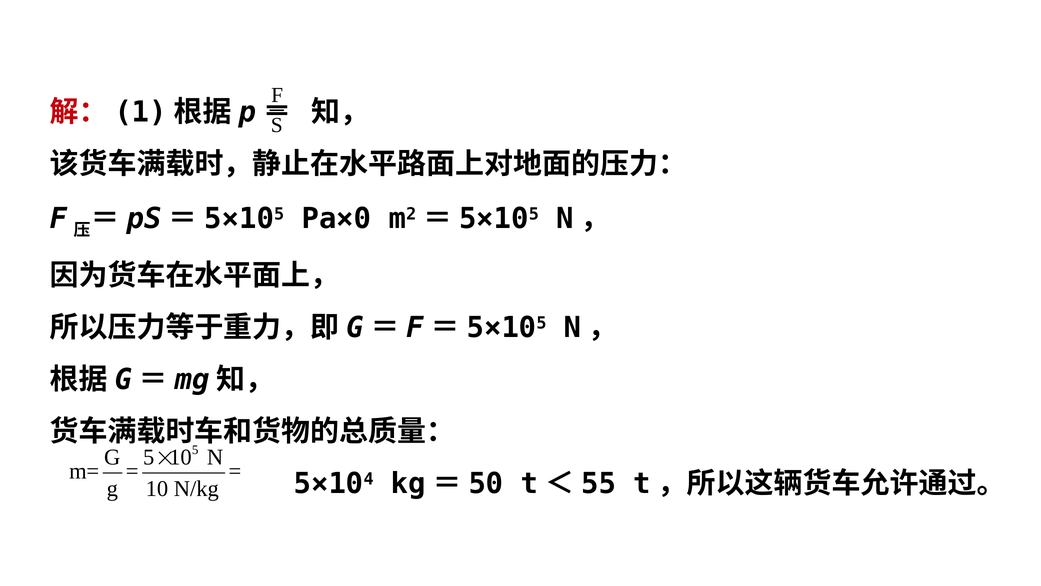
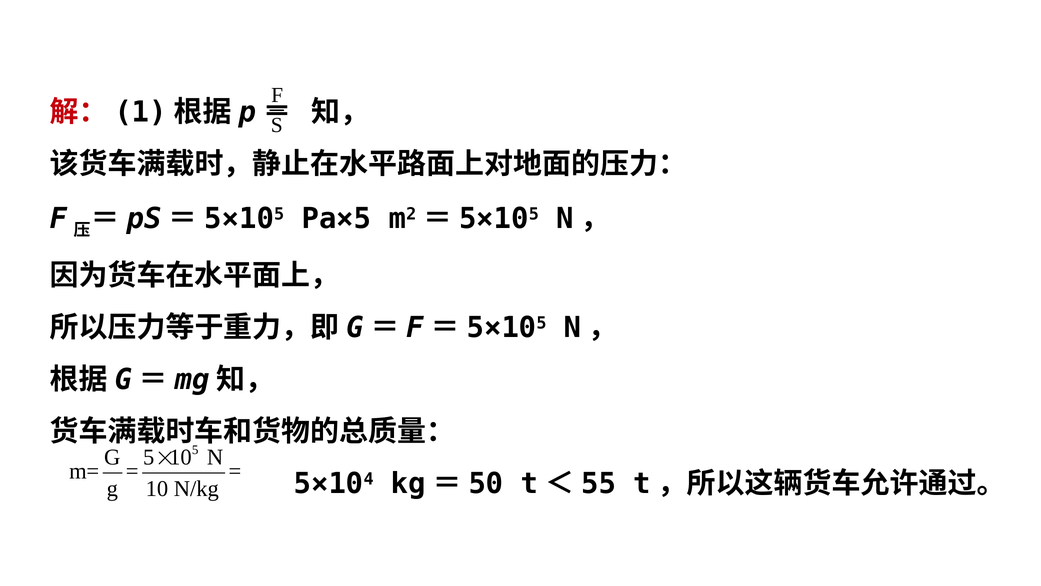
Pa×0: Pa×0 -> Pa×5 (336, 219)
